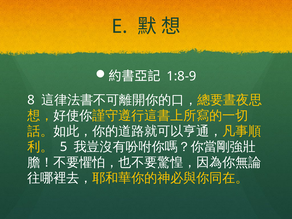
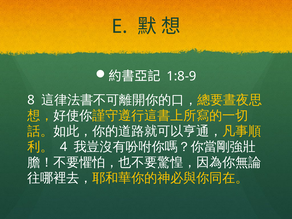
5: 5 -> 4 (64, 147)
